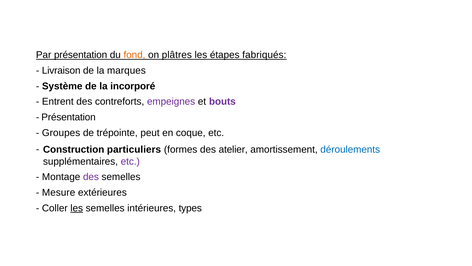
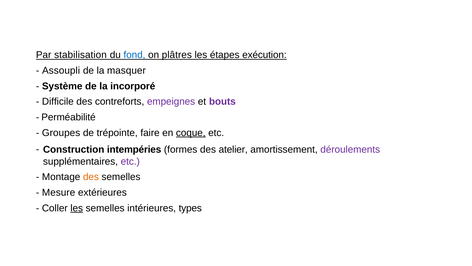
Par présentation: présentation -> stabilisation (80, 55)
fond colour: orange -> blue (134, 55)
fabriqués: fabriqués -> exécution (264, 55)
Livraison: Livraison -> Assoupli (61, 70)
marques: marques -> masquer (126, 70)
Entrent: Entrent -> Difficile (58, 101)
Présentation: Présentation -> Perméabilité (69, 117)
peut: peut -> faire (150, 133)
coque underline: none -> present (191, 133)
particuliers: particuliers -> intempéries (134, 149)
déroulements colour: blue -> purple (350, 149)
des colour: purple -> orange (91, 177)
